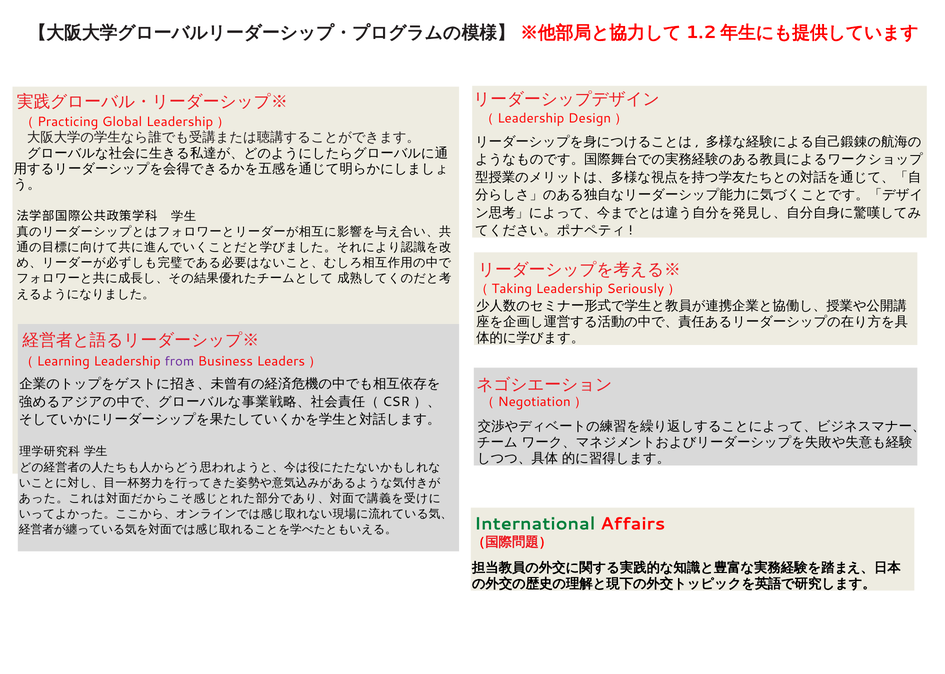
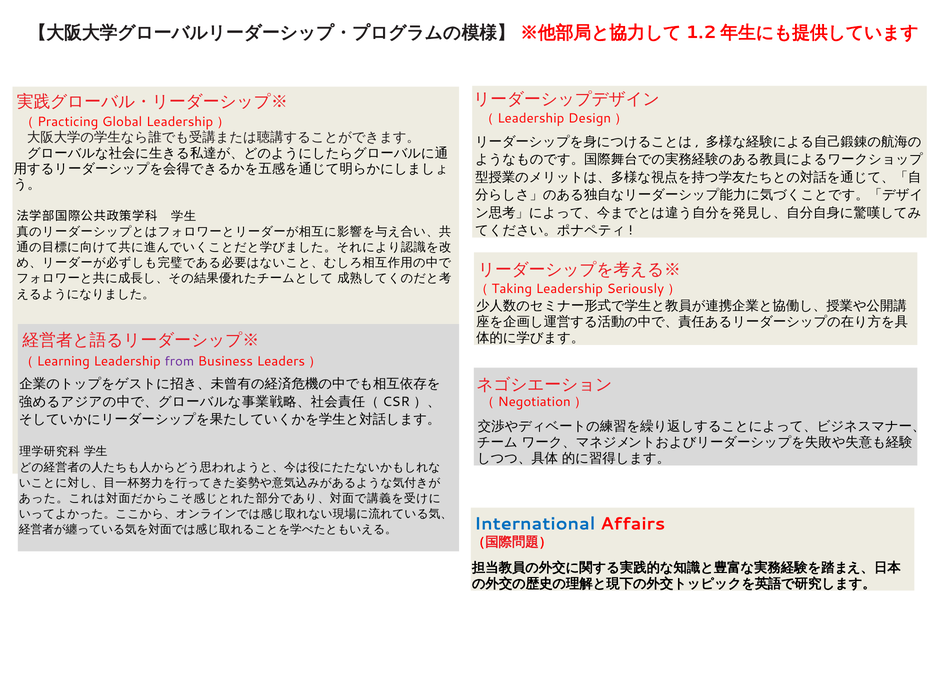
International colour: green -> blue (535, 525)
